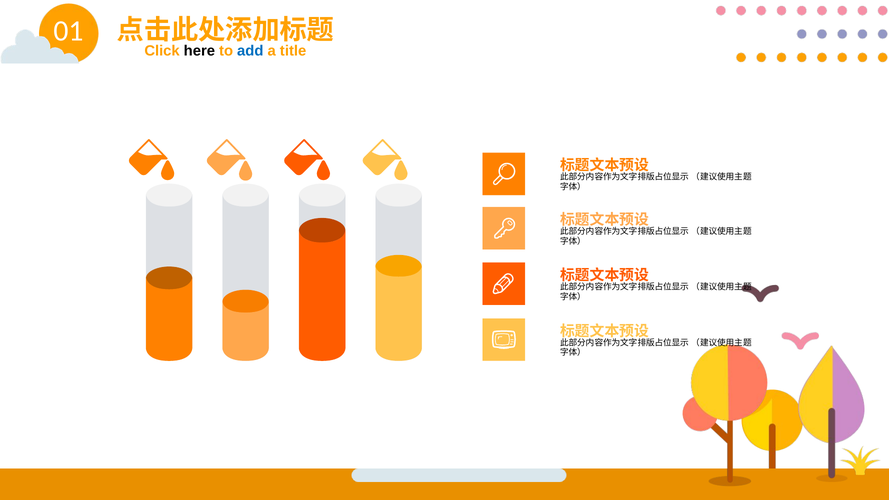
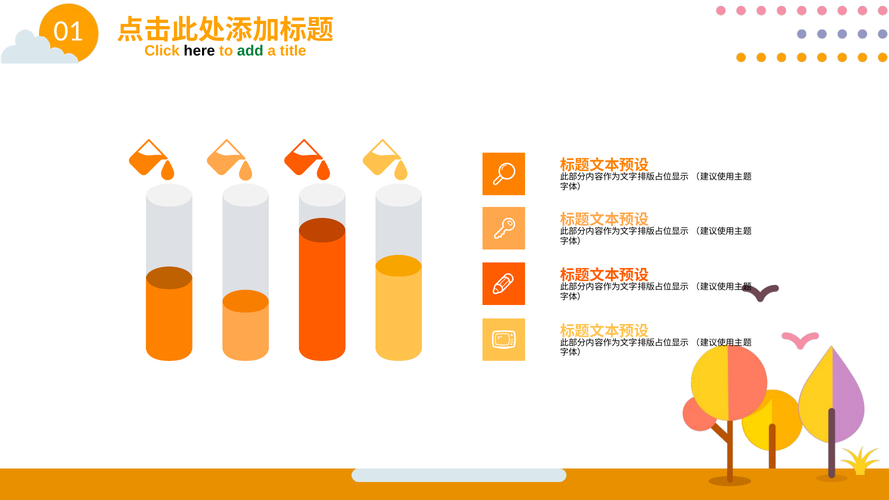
add colour: blue -> green (250, 51)
